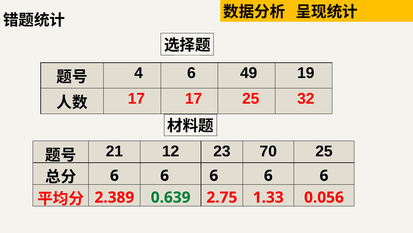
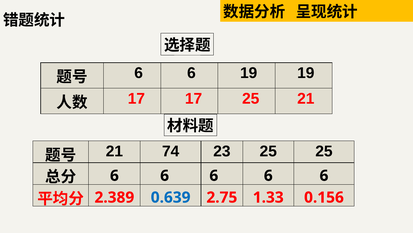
4: 4 -> 6 (139, 73)
6 49: 49 -> 19 (249, 73)
25 32: 32 -> 21 (306, 98)
12: 12 -> 74 (171, 151)
23 70: 70 -> 25 (268, 151)
0.639 colour: green -> blue (171, 197)
0.056: 0.056 -> 0.156 (324, 197)
